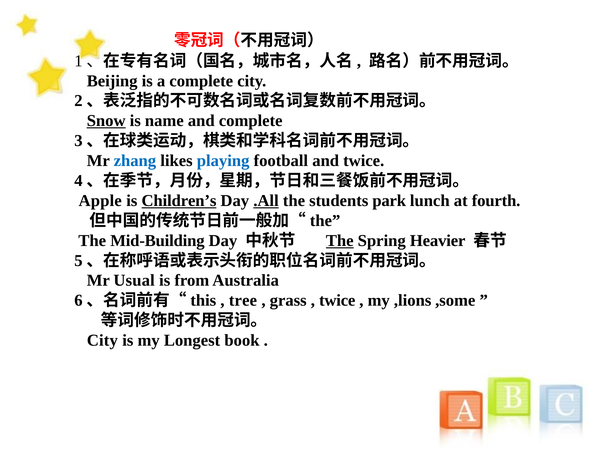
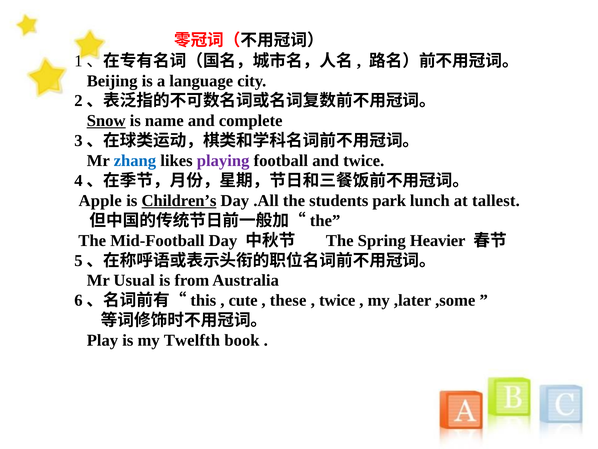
a complete: complete -> language (201, 81)
playing colour: blue -> purple (223, 161)
.All underline: present -> none (266, 200)
fourth: fourth -> tallest (496, 200)
Mid-Building: Mid-Building -> Mid-Football (157, 240)
The underline: present -> none (340, 240)
tree: tree -> cute (243, 300)
grass: grass -> these (288, 300)
,lions: ,lions -> ,later (413, 300)
City: City -> Play (102, 340)
Longest: Longest -> Twelfth (192, 340)
